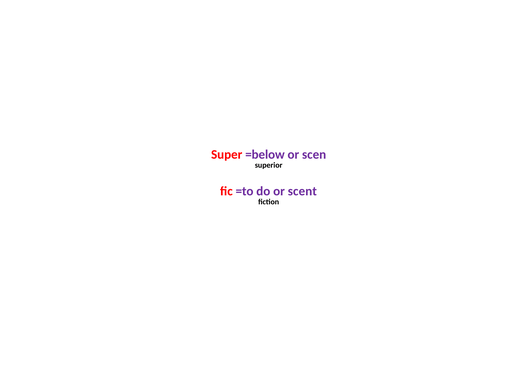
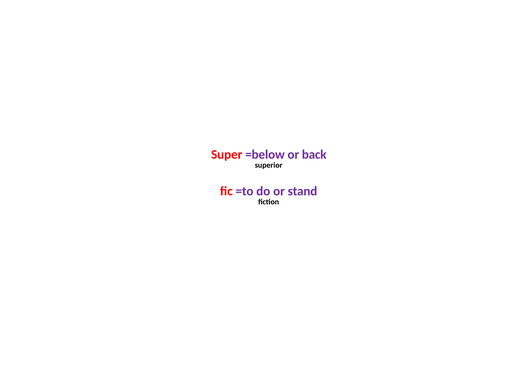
scen: scen -> back (314, 155)
scent: scent -> stand (302, 191)
